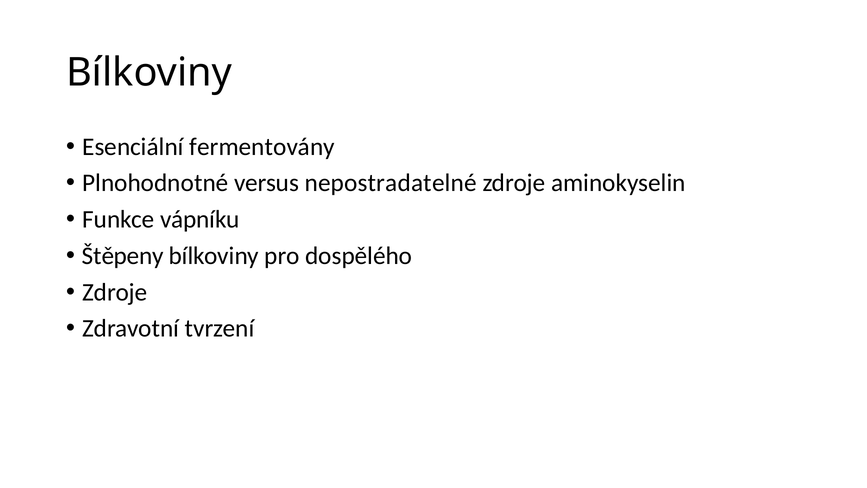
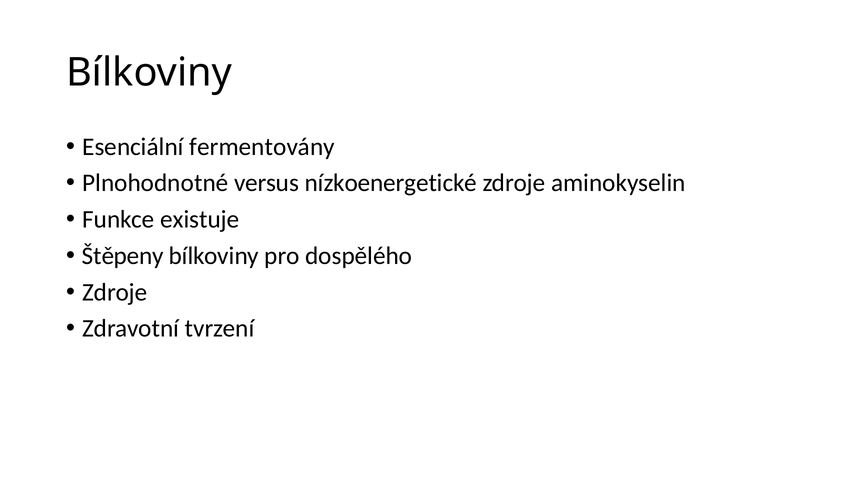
nepostradatelné: nepostradatelné -> nízkoenergetické (391, 183)
vápníku: vápníku -> existuje (200, 219)
